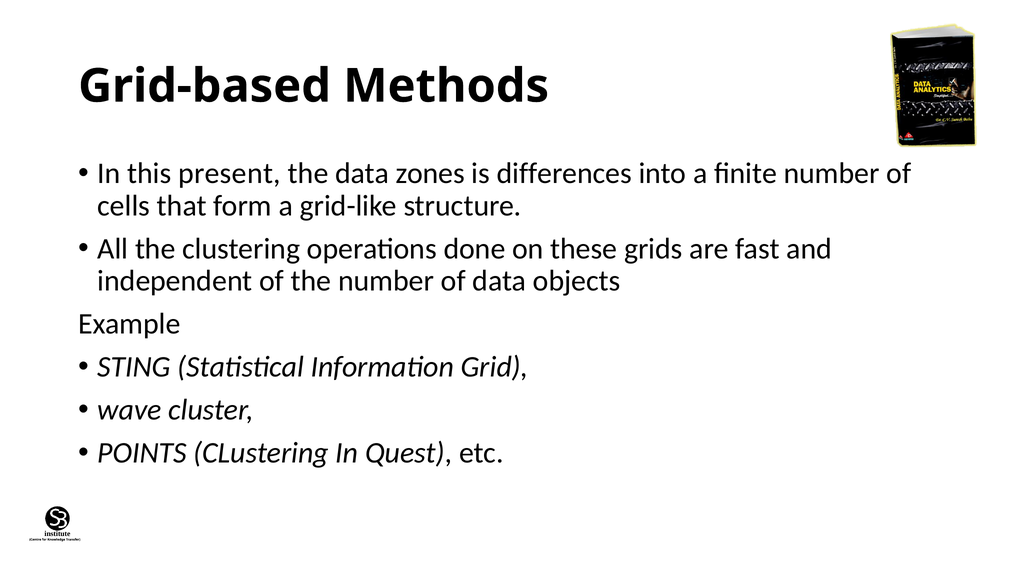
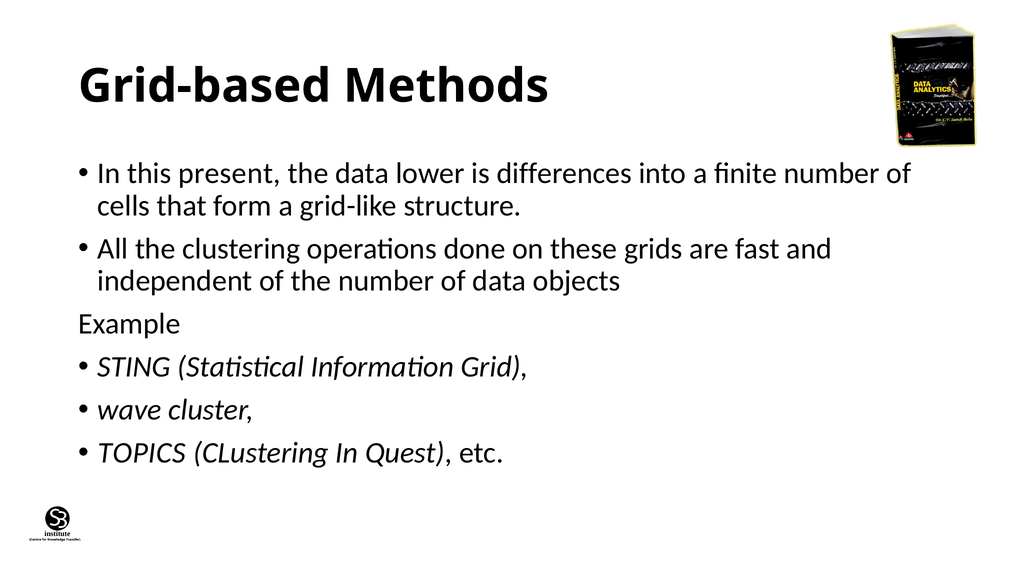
zones: zones -> lower (430, 173)
POINTS: POINTS -> TOPICS (142, 453)
